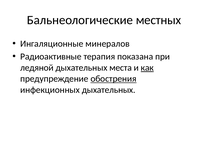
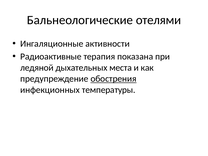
местных: местных -> отелями (158, 20)
минералов: минералов -> активности (108, 44)
как underline: present -> none (147, 68)
инфекционных дыхательных: дыхательных -> температуры (109, 90)
